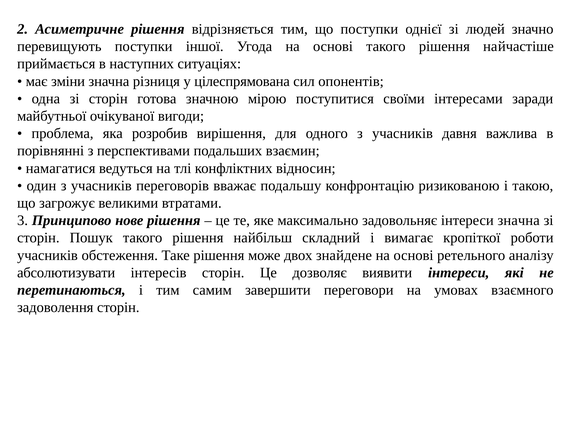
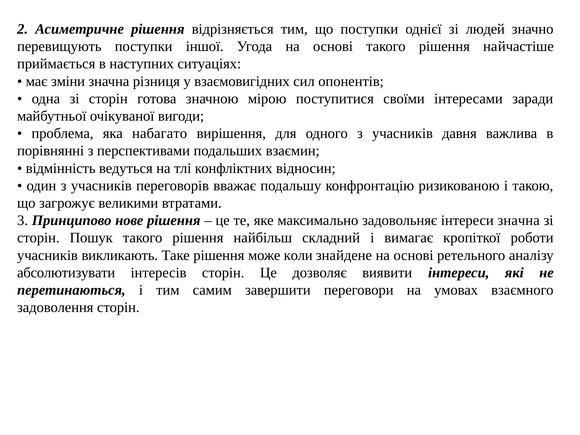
цілеспрямована: цілеспрямована -> взаємовигідних (242, 81)
розробив: розробив -> набагато (160, 133)
намагатися: намагатися -> відмінність (61, 168)
обстеження: обстеження -> викликають (120, 255)
двох: двох -> коли (298, 255)
